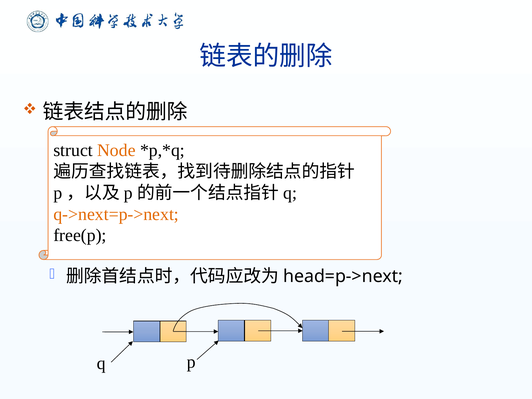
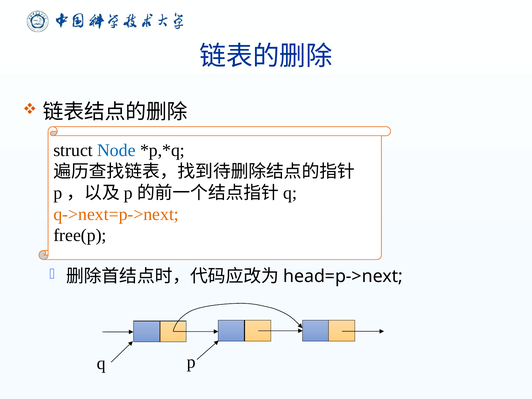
Node colour: orange -> blue (116, 150)
